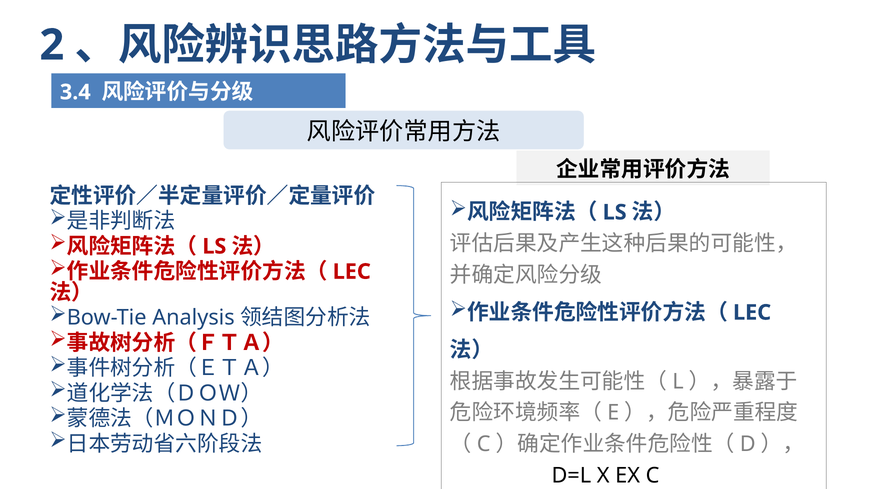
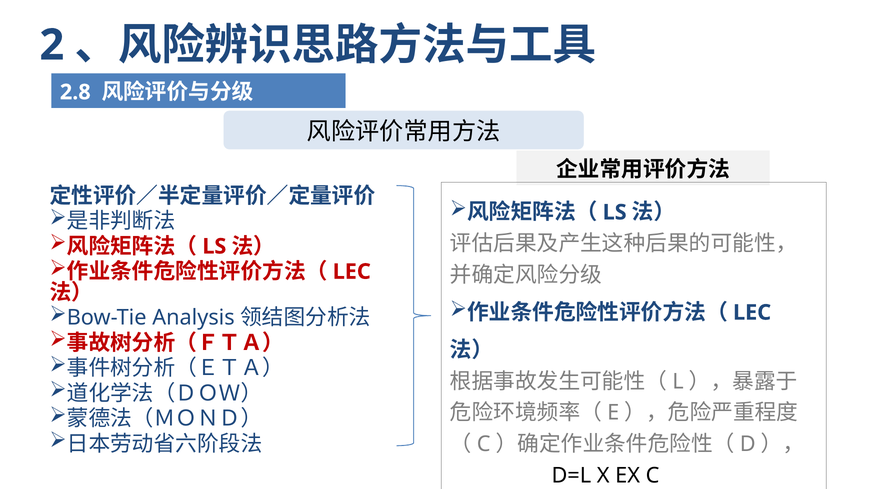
3.4: 3.4 -> 2.8 (75, 92)
